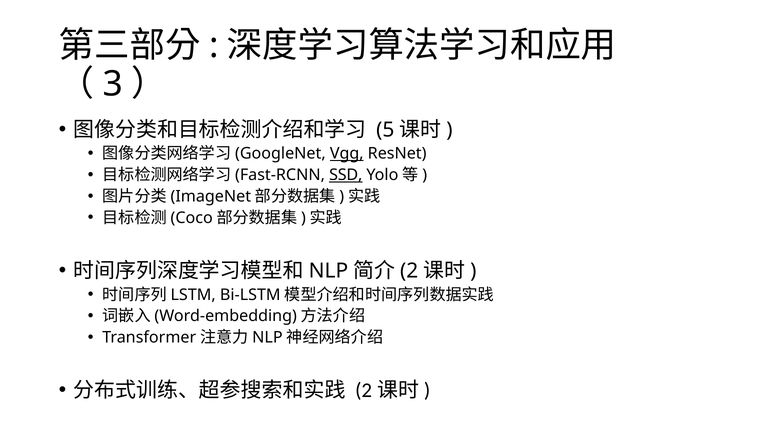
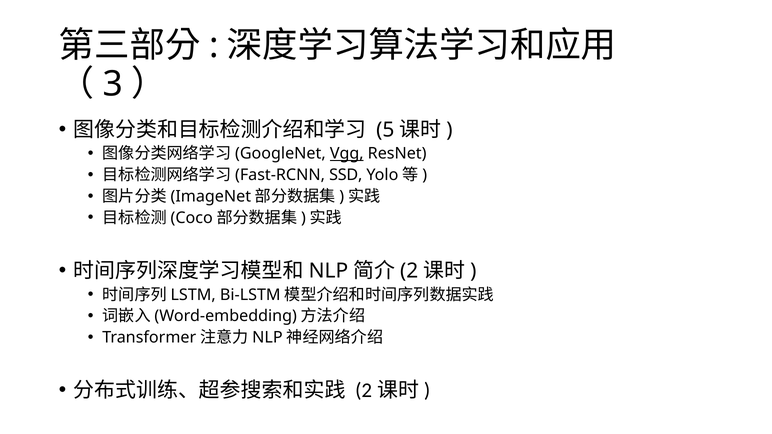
SSD underline: present -> none (346, 175)
